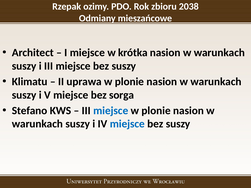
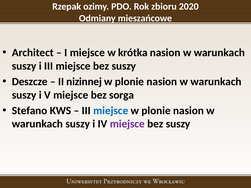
2038: 2038 -> 2020 (189, 7)
Klimatu: Klimatu -> Deszcze (30, 82)
uprawa: uprawa -> nizinnej (84, 82)
miejsce colour: blue -> purple (127, 124)
